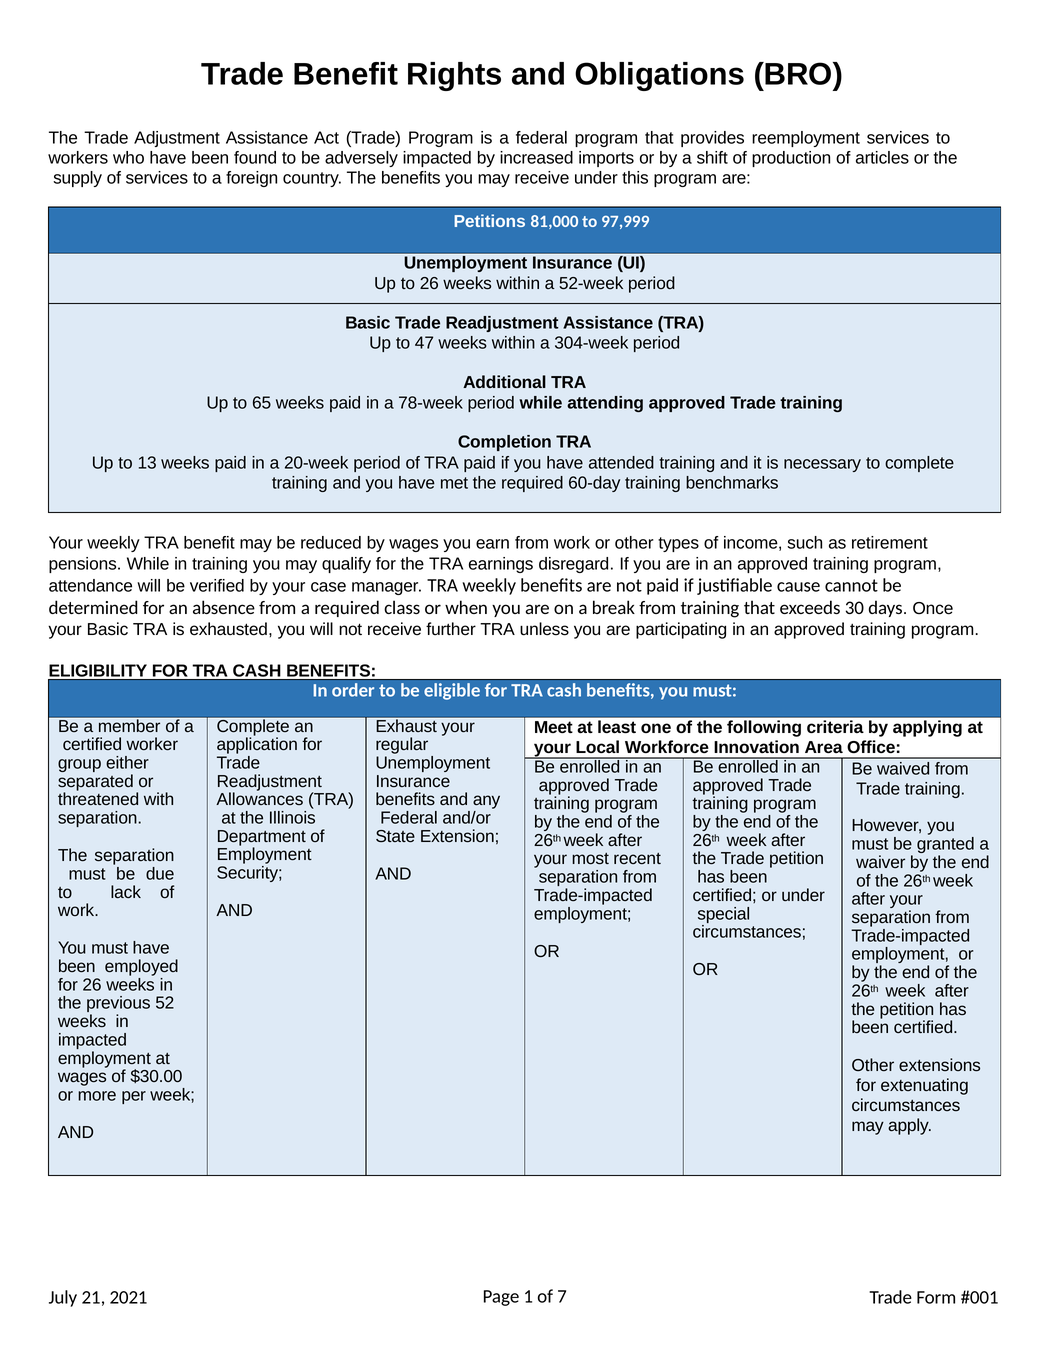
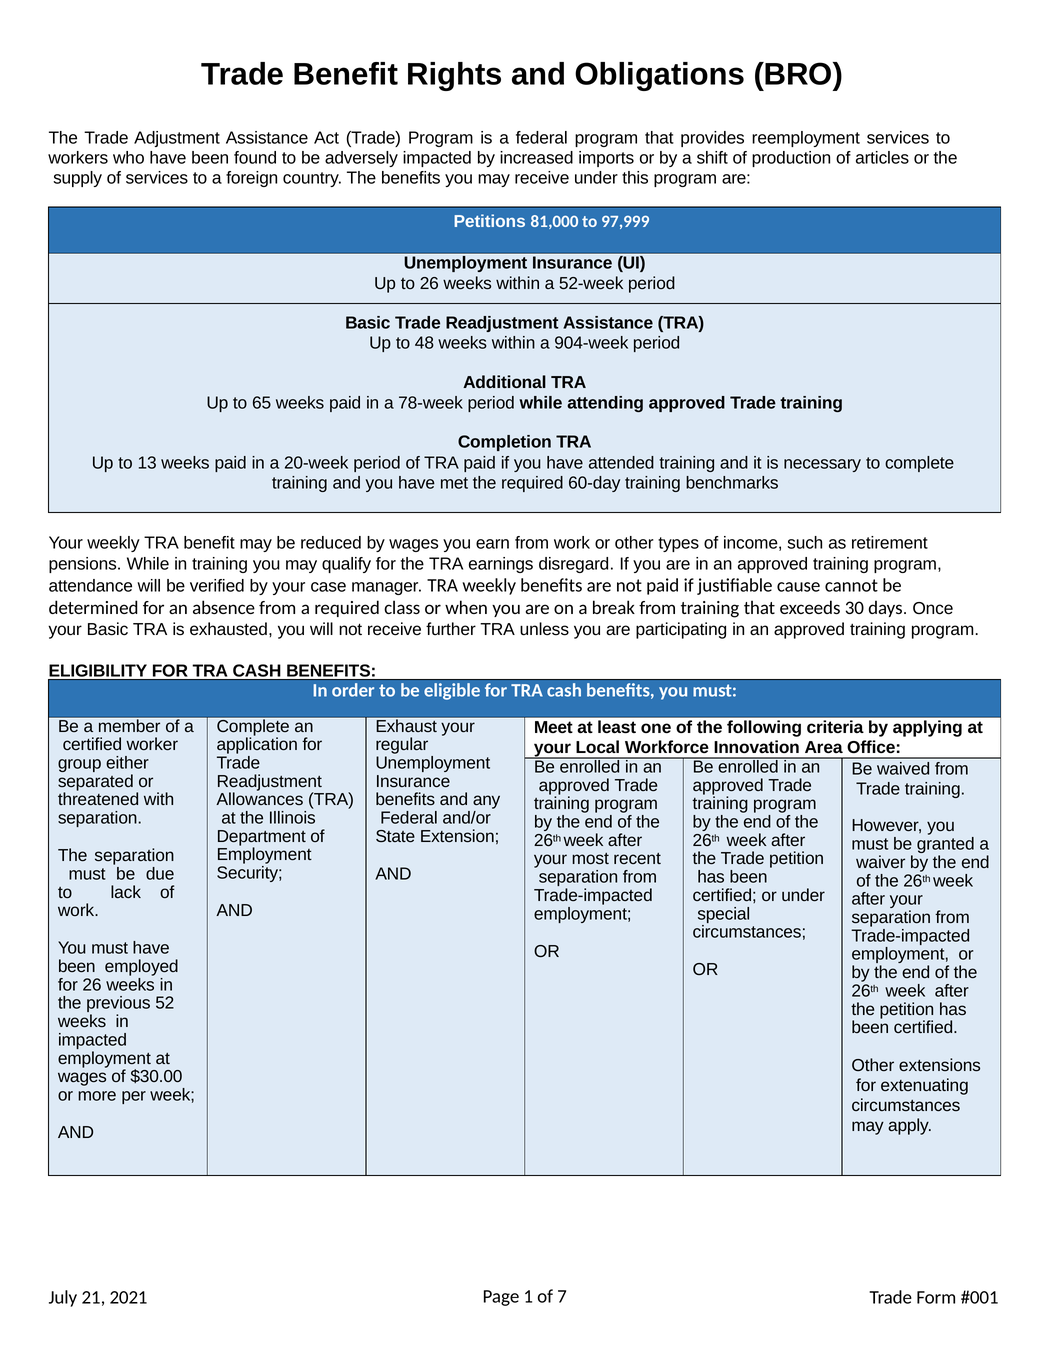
47: 47 -> 48 (424, 343)
304-week: 304-week -> 904-week (591, 343)
